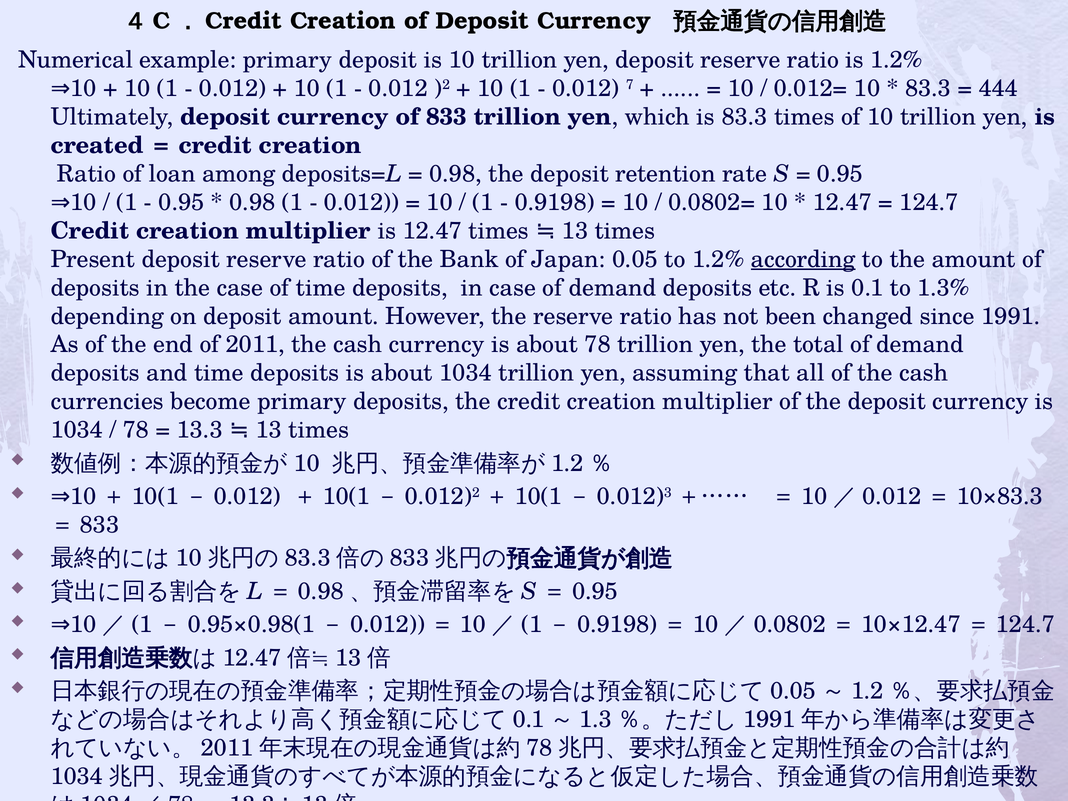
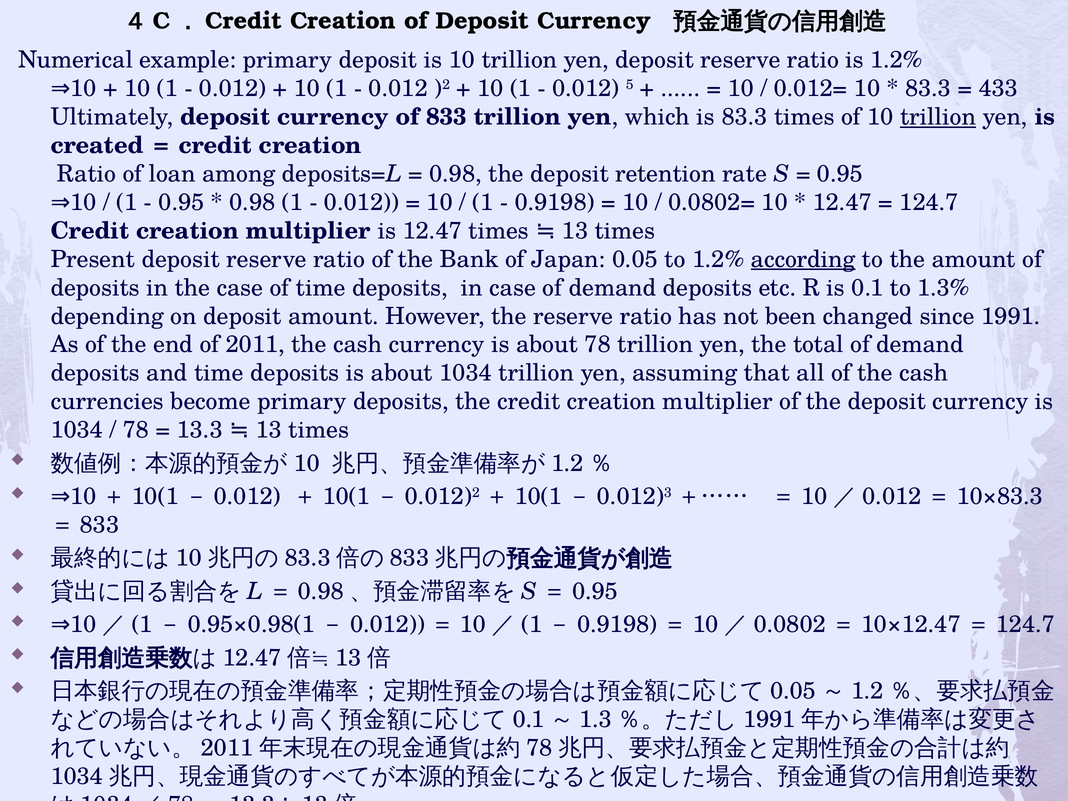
7: 7 -> 5 (630, 85)
444: 444 -> 433 (998, 88)
trillion underline: none -> present (938, 117)
